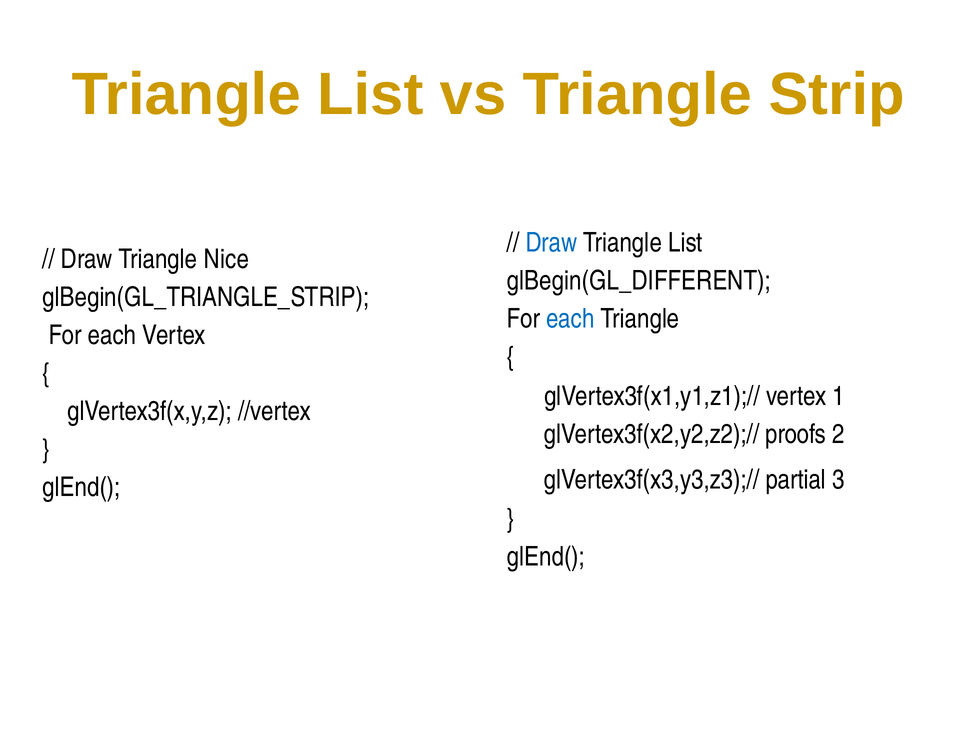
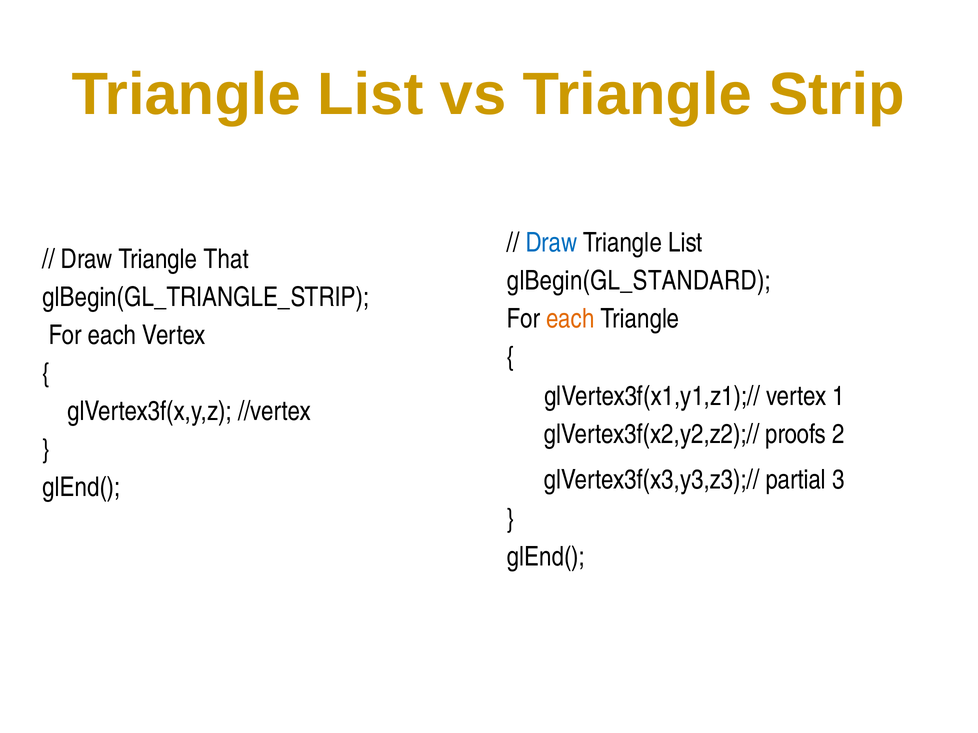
Nice: Nice -> That (226, 259)
glBegin(GL_DIFFERENT: glBegin(GL_DIFFERENT -> glBegin(GL_STANDARD (639, 281)
each colour: blue -> orange (570, 319)
